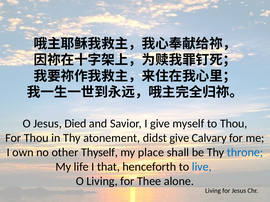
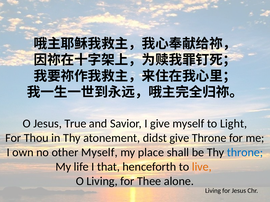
Died: Died -> True (75, 124)
to Thou: Thou -> Light (234, 124)
give Calvary: Calvary -> Throne (209, 138)
other Thyself: Thyself -> Myself (99, 153)
live colour: blue -> orange (202, 167)
